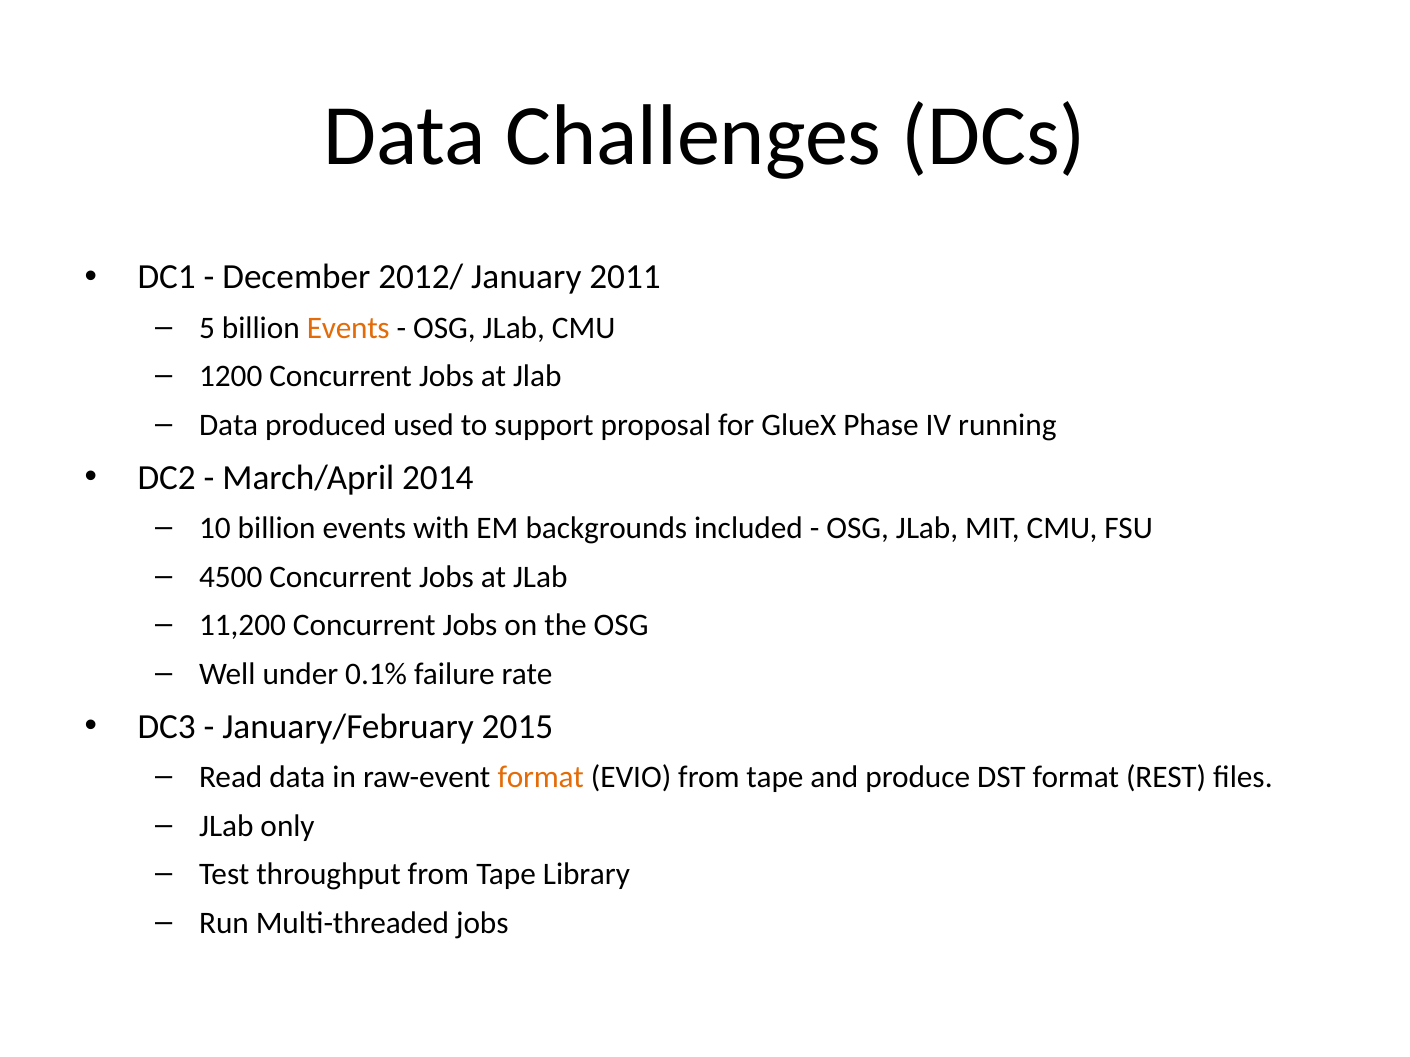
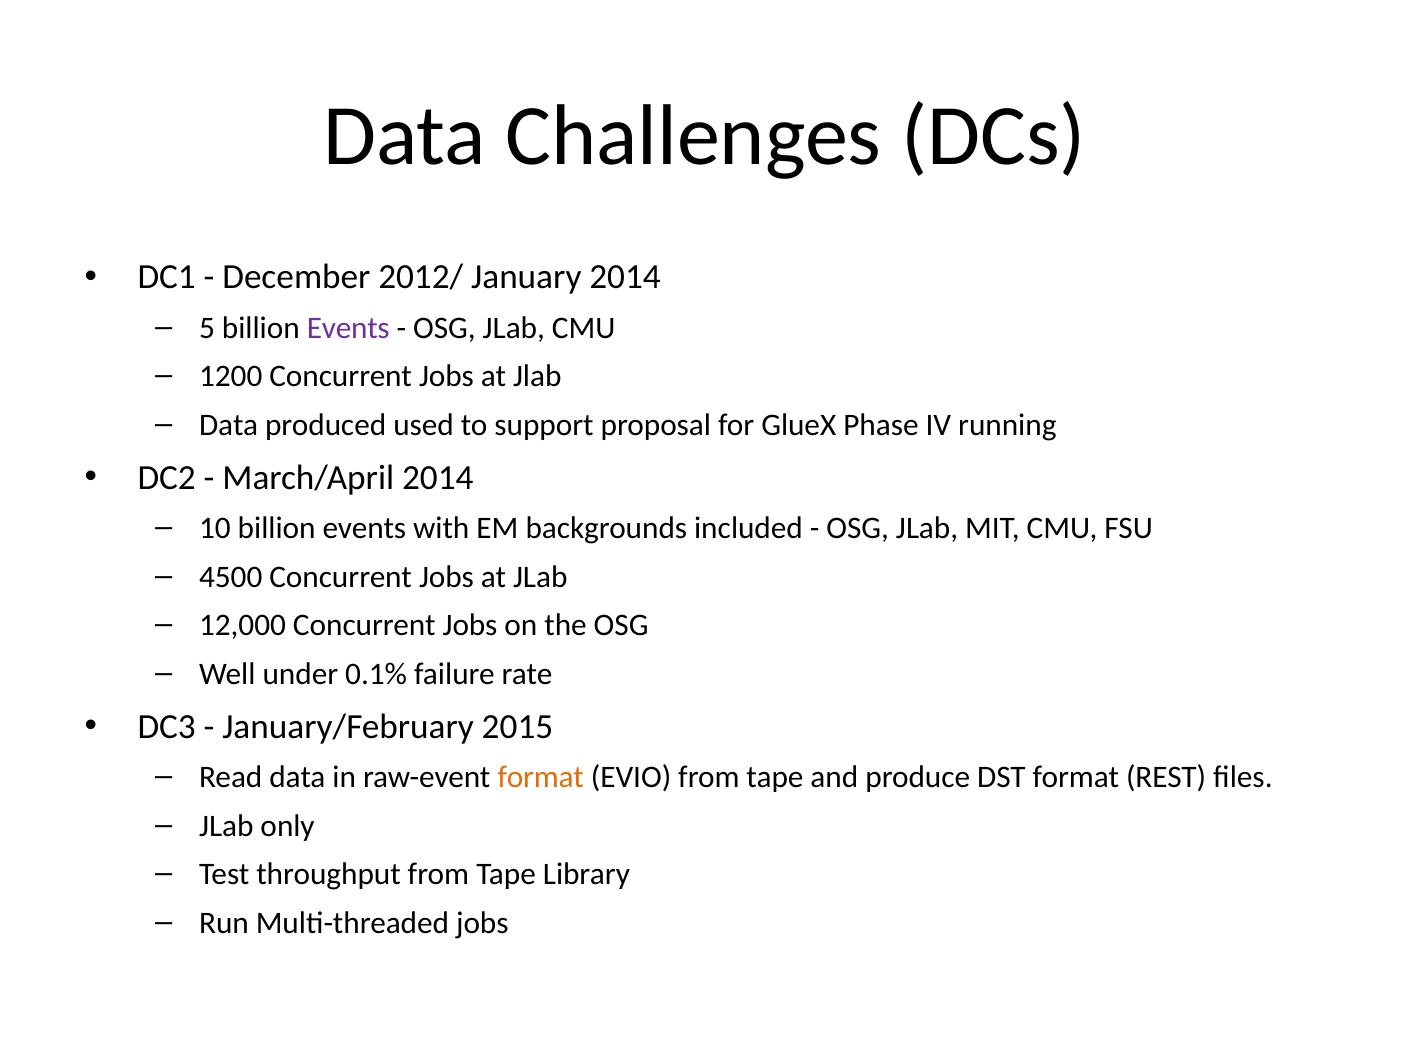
January 2011: 2011 -> 2014 (625, 277)
Events colour: orange -> purple (348, 328)
11,200: 11,200 -> 12,000 (243, 626)
